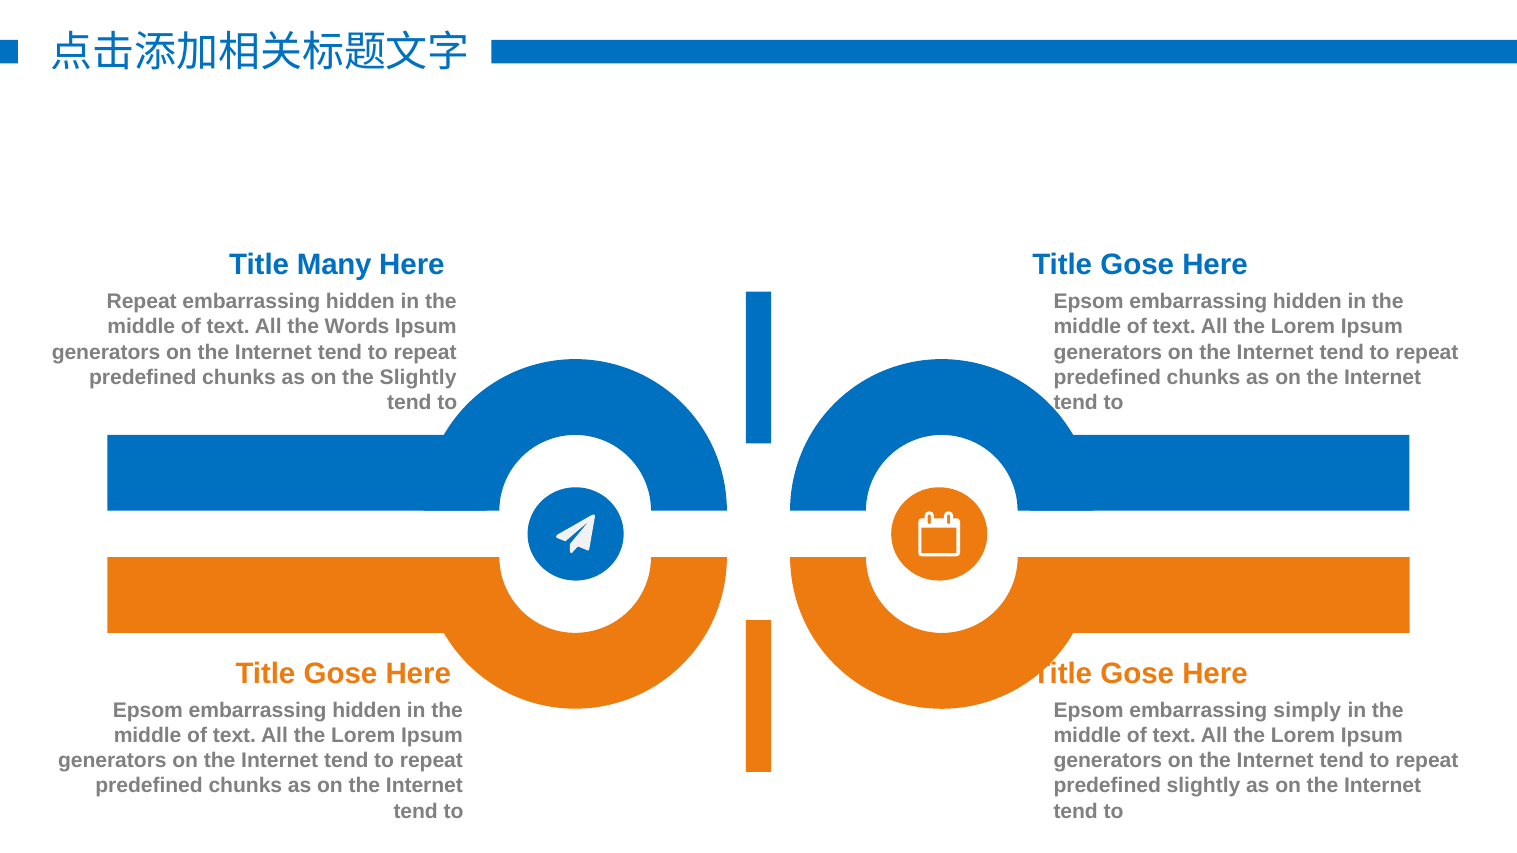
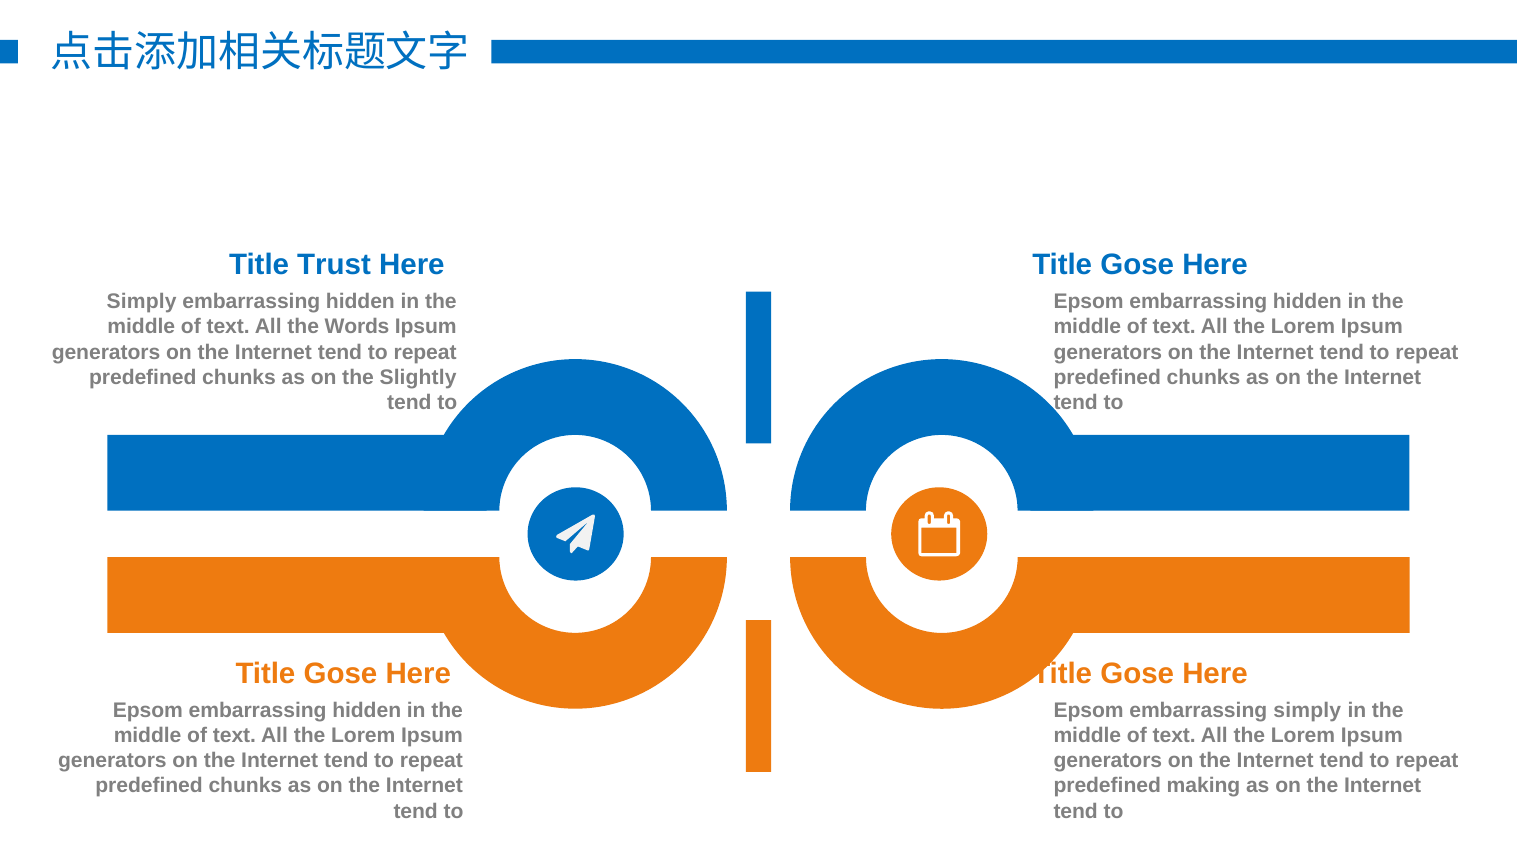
Many: Many -> Trust (334, 265)
Repeat: Repeat -> Simply (142, 302)
predefined slightly: slightly -> making (1204, 786)
